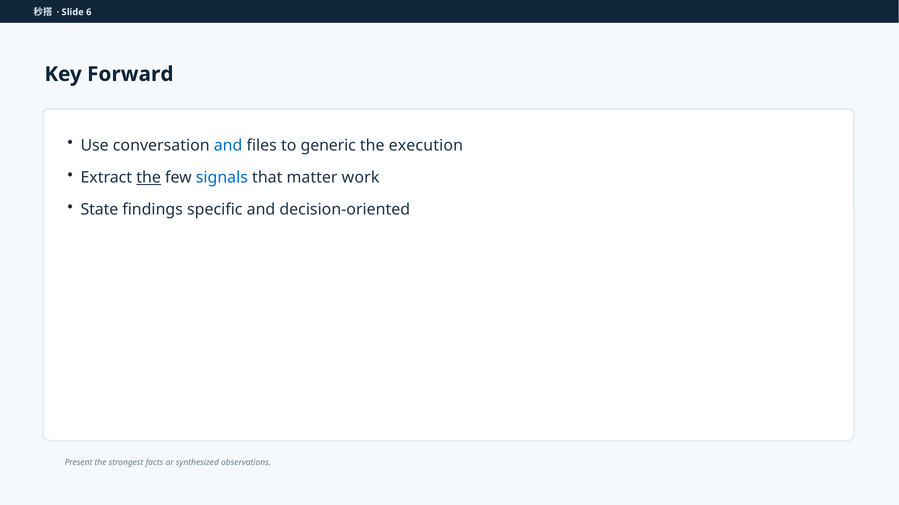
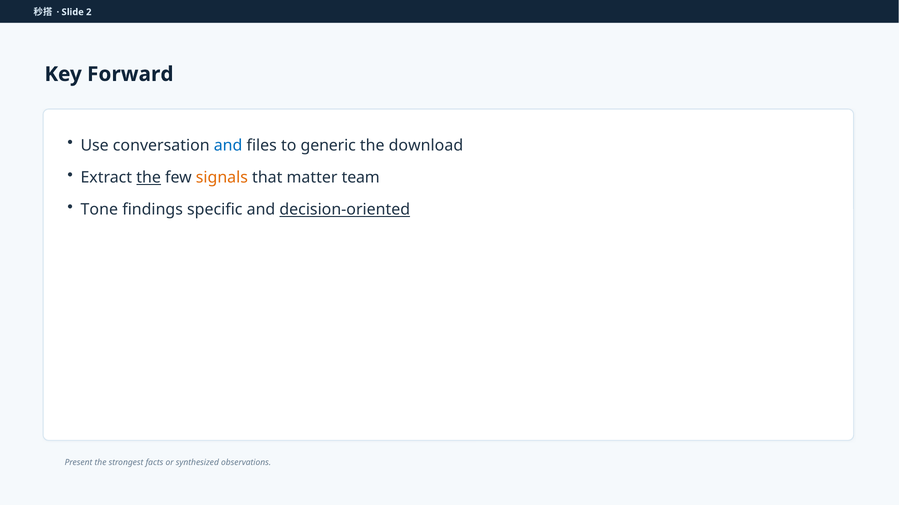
6: 6 -> 2 (89, 12)
execution: execution -> download (426, 145)
signals colour: blue -> orange (222, 178)
work: work -> team (361, 178)
State: State -> Tone (99, 210)
decision-oriented underline: none -> present (345, 210)
